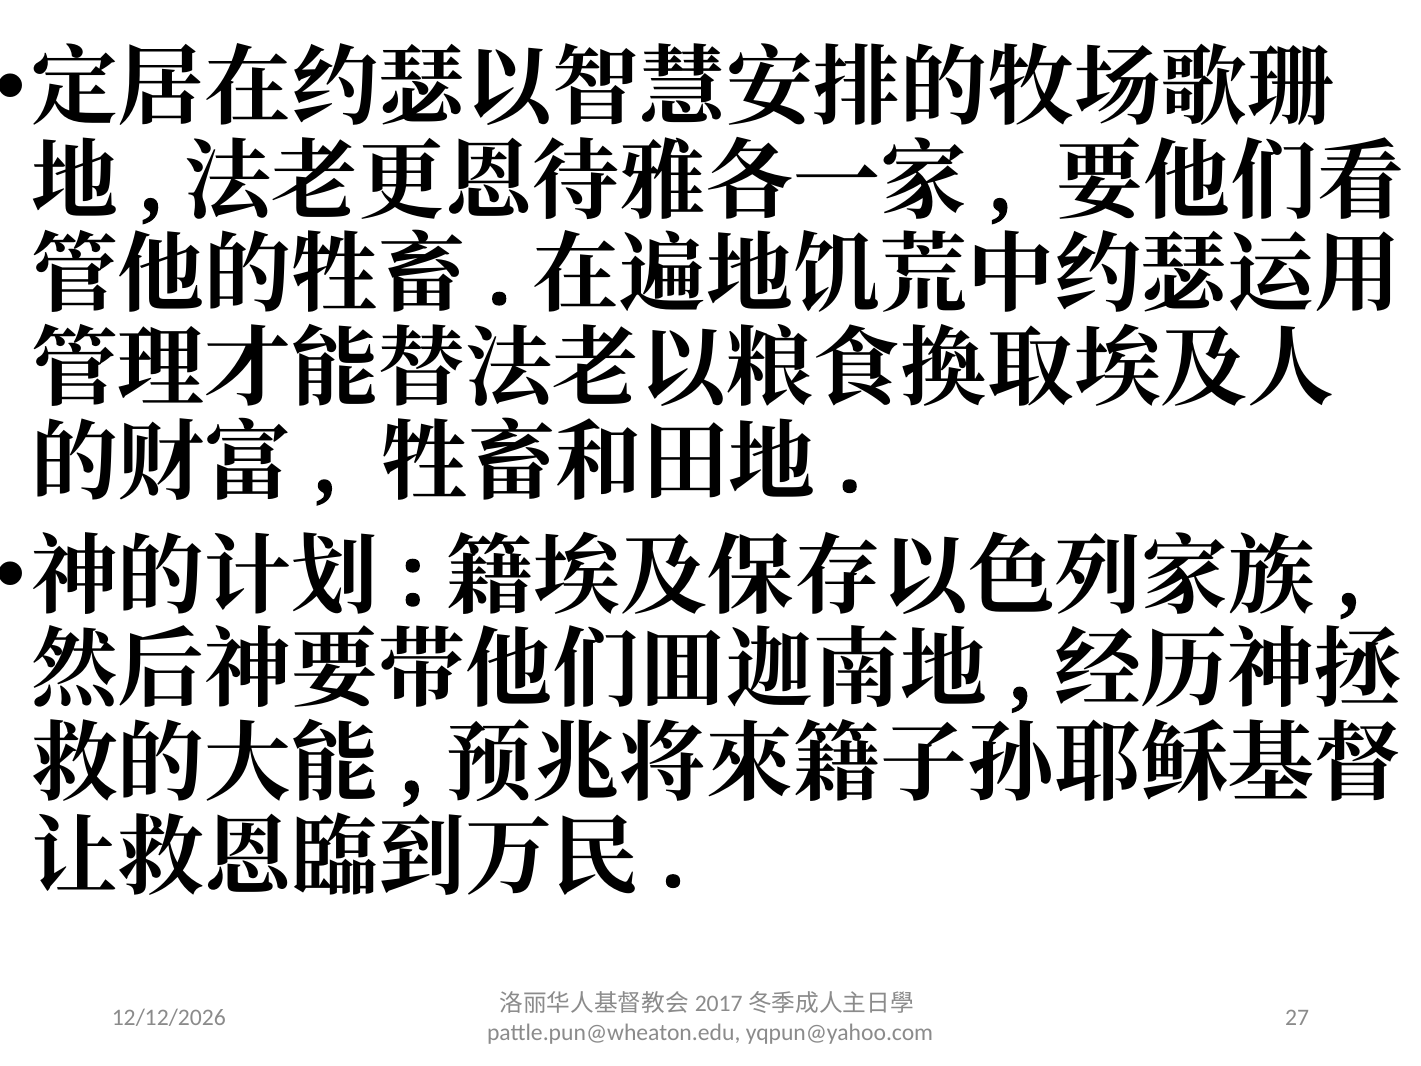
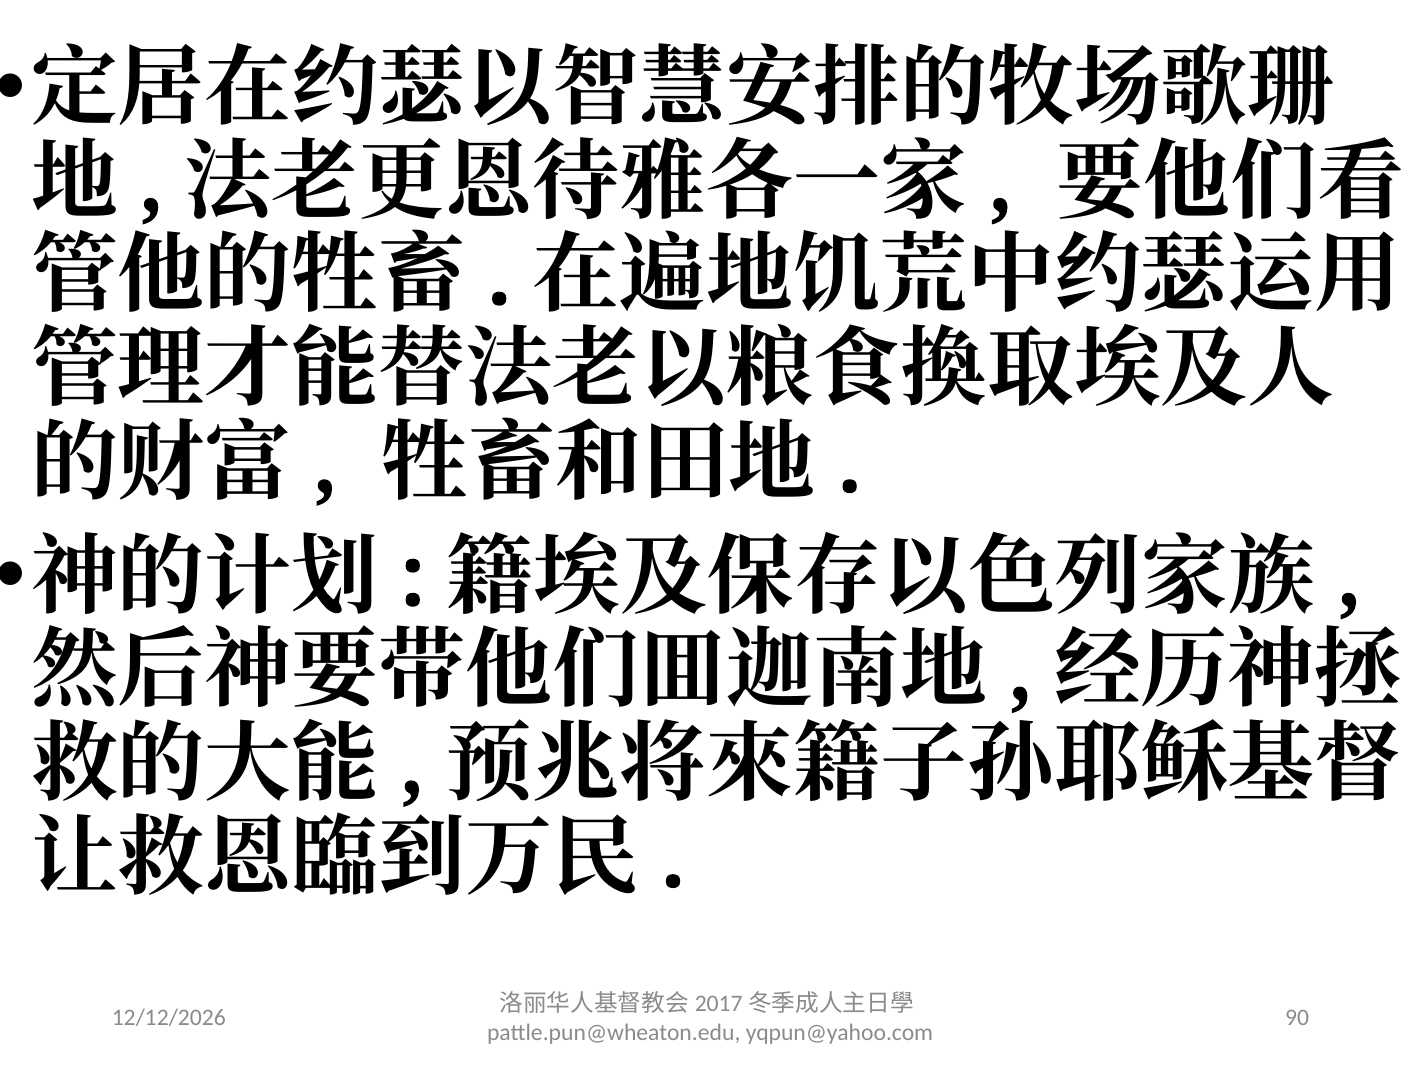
27: 27 -> 90 (1297, 1018)
